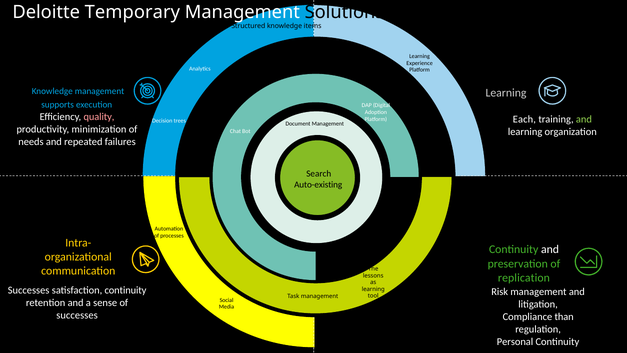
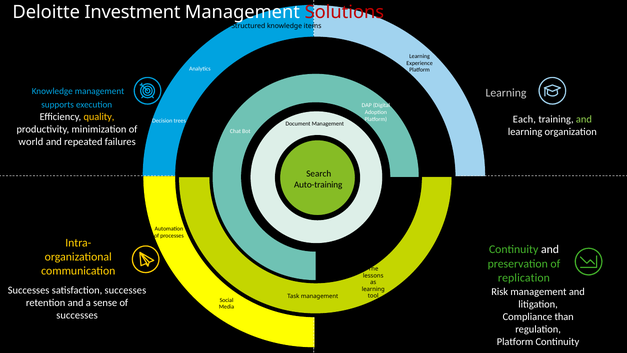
Temporary: Temporary -> Investment (132, 12)
Solutions colour: black -> red (344, 12)
quality colour: pink -> yellow (99, 117)
needs: needs -> world (31, 142)
Auto-existing: Auto-existing -> Auto-training (318, 185)
satisfaction continuity: continuity -> successes (125, 290)
Personal: Personal -> Platform (515, 342)
